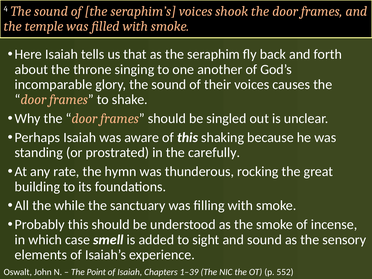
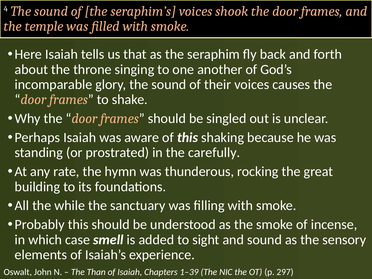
Point: Point -> Than (96, 272)
552: 552 -> 297 (285, 272)
